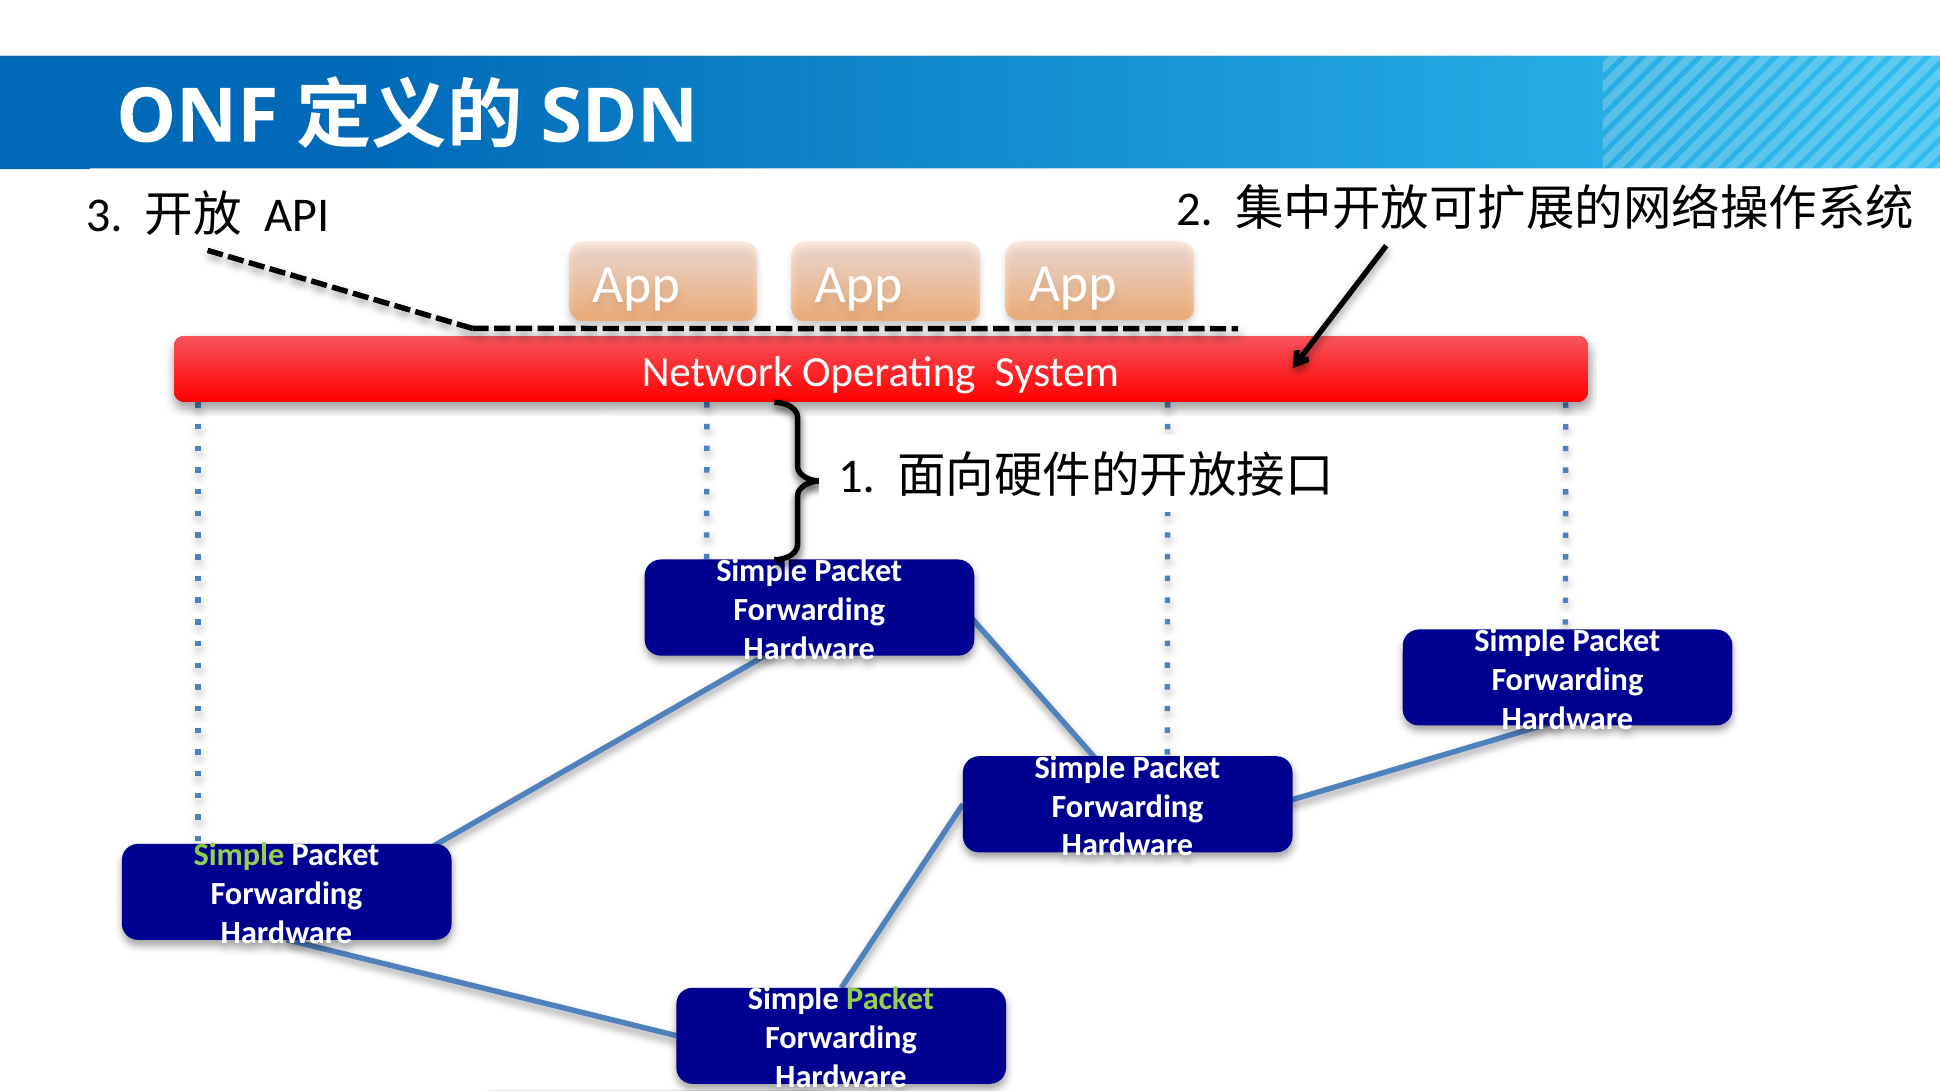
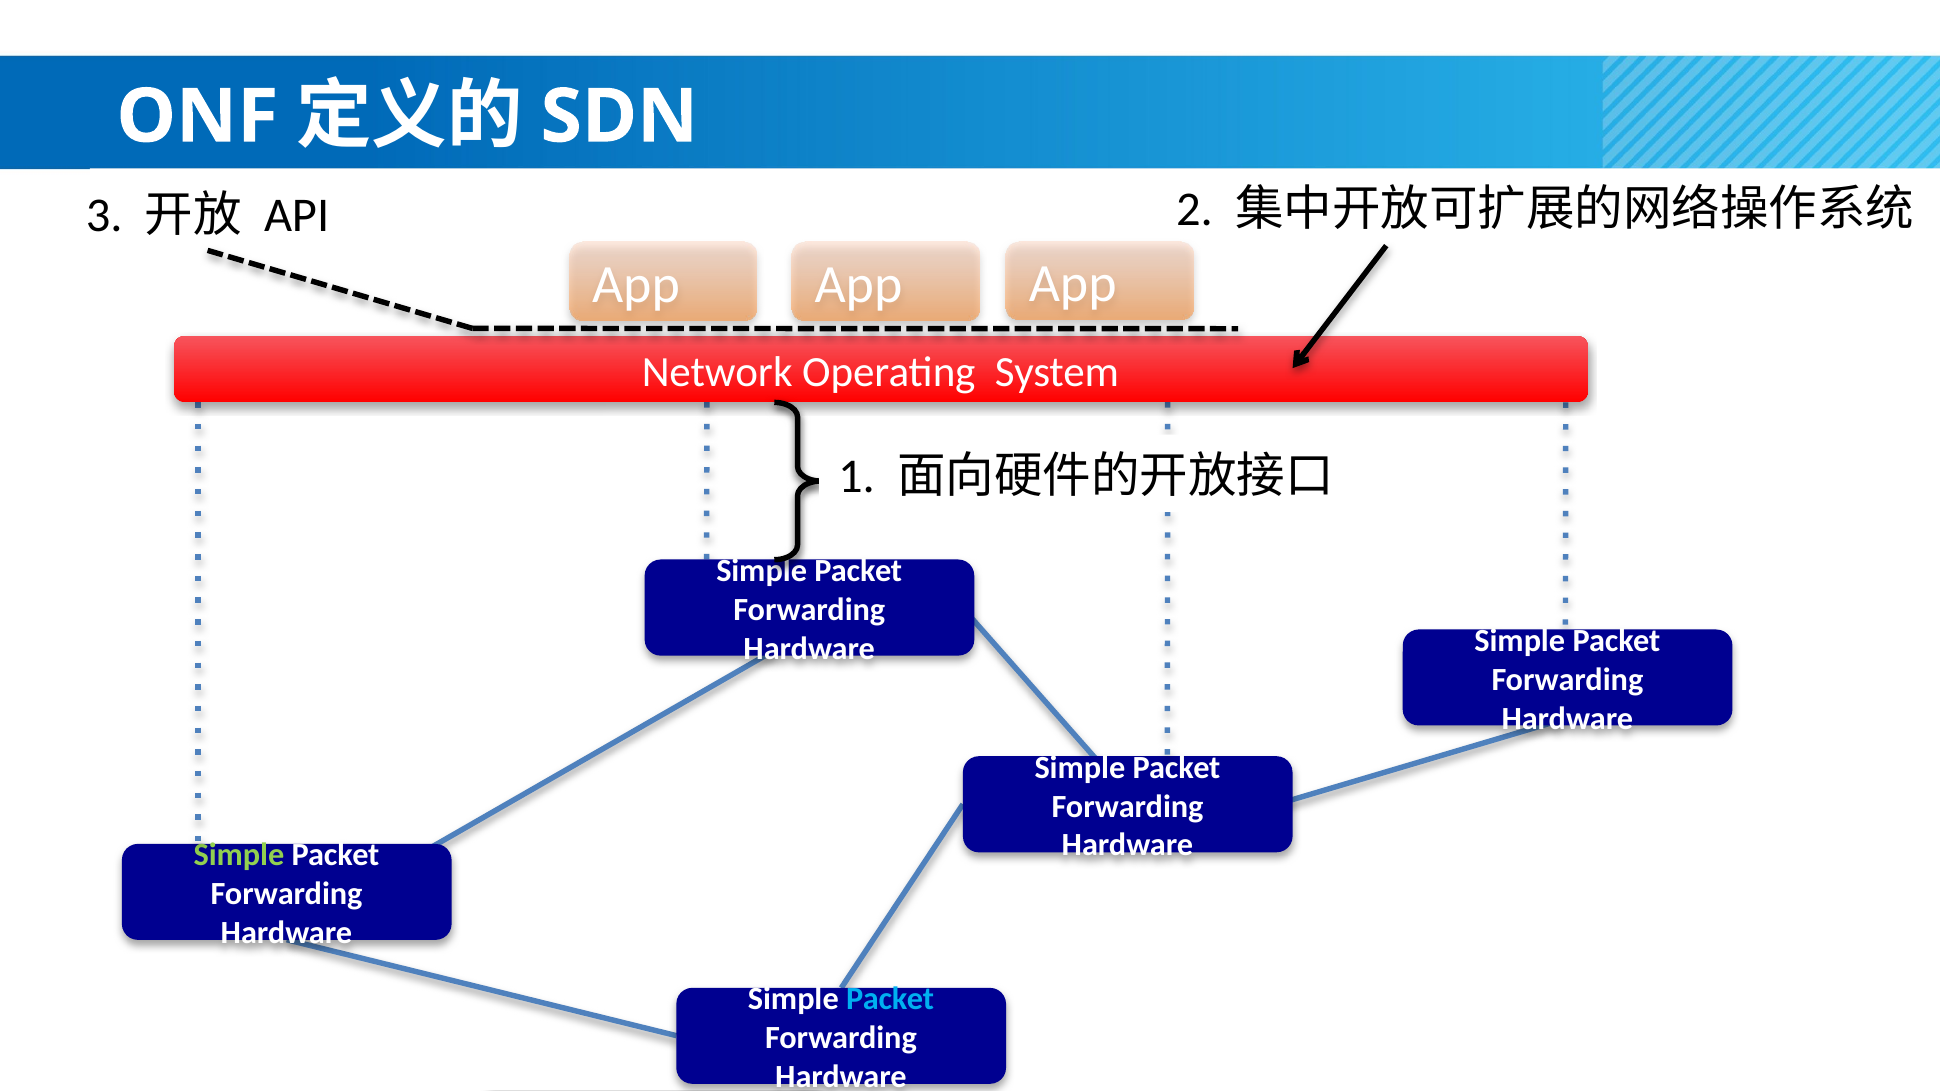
Packet colour: light green -> light blue (890, 1000)
